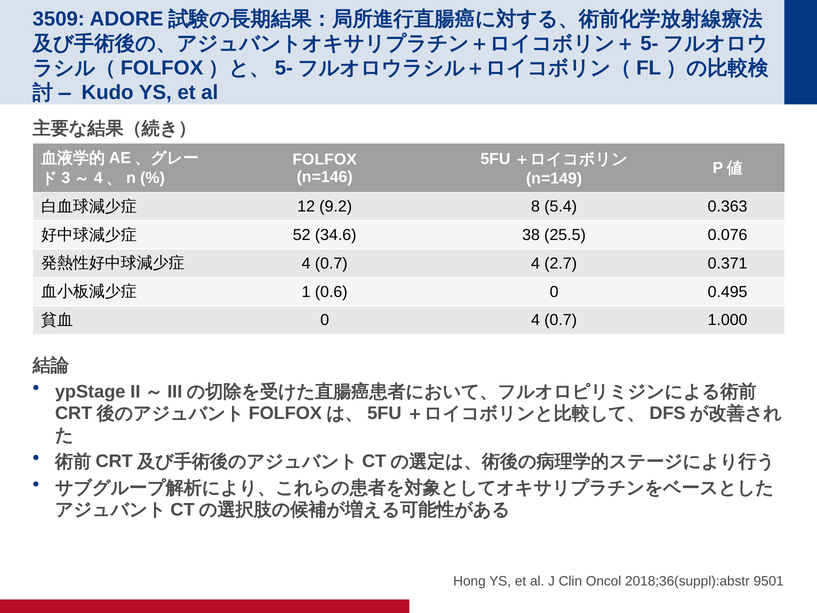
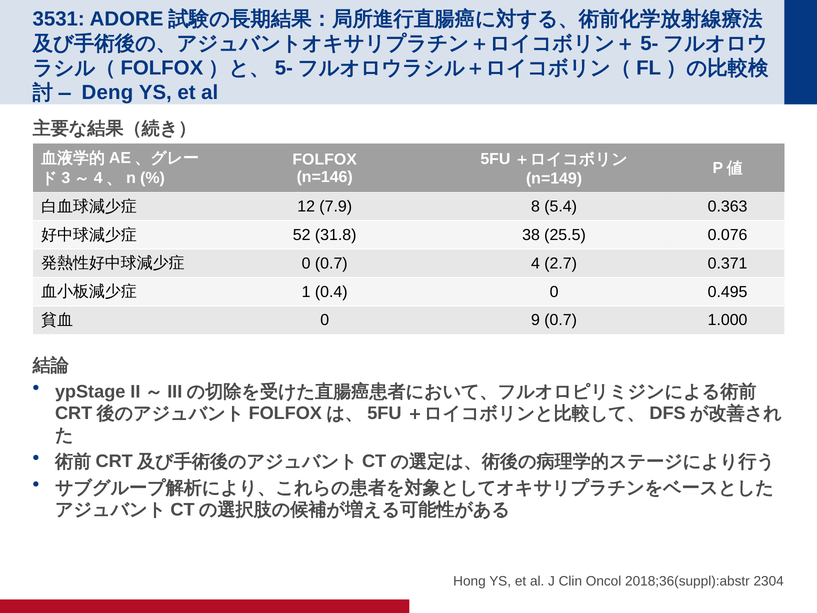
3509: 3509 -> 3531 (59, 19)
Kudo: Kudo -> Deng (107, 92)
9.2: 9.2 -> 7.9 (336, 207)
34.6: 34.6 -> 31.8 (336, 235)
4: 4 -> 0 (306, 263)
0.6: 0.6 -> 0.4 (331, 292)
0 4: 4 -> 9 (535, 320)
9501: 9501 -> 2304 (769, 581)
